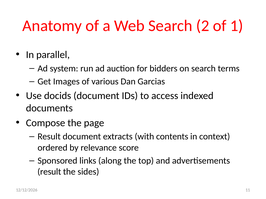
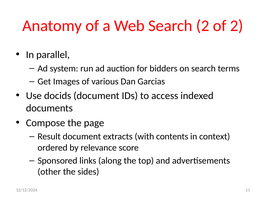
of 1: 1 -> 2 (237, 26)
result: result -> other (49, 172)
